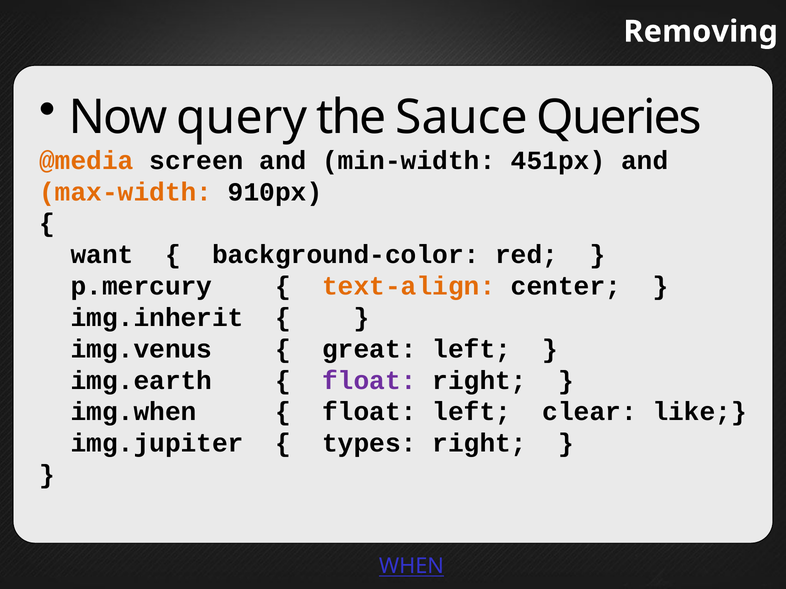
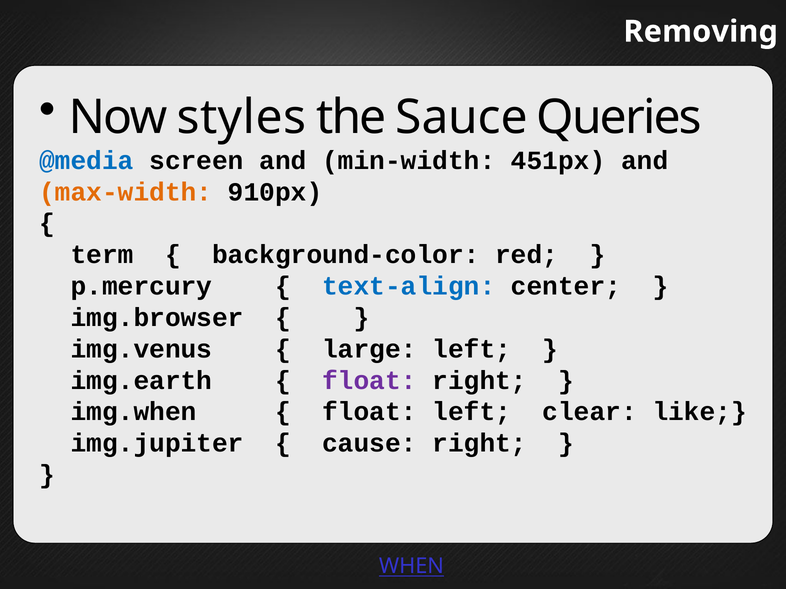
query: query -> styles (242, 118)
@media colour: orange -> blue (86, 161)
want: want -> term (102, 255)
text-align colour: orange -> blue (409, 286)
img.inherit: img.inherit -> img.browser (157, 318)
great: great -> large (369, 349)
types: types -> cause (369, 444)
